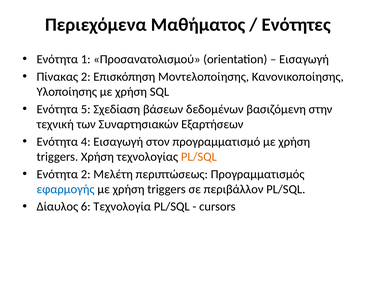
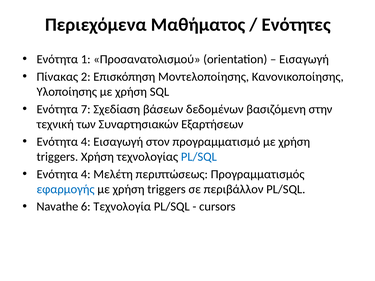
5: 5 -> 7 (86, 109)
PL/SQL colour: orange -> blue (199, 157)
2: 2 -> 4 (86, 174)
Δίαυλος: Δίαυλος -> Navathe (57, 207)
